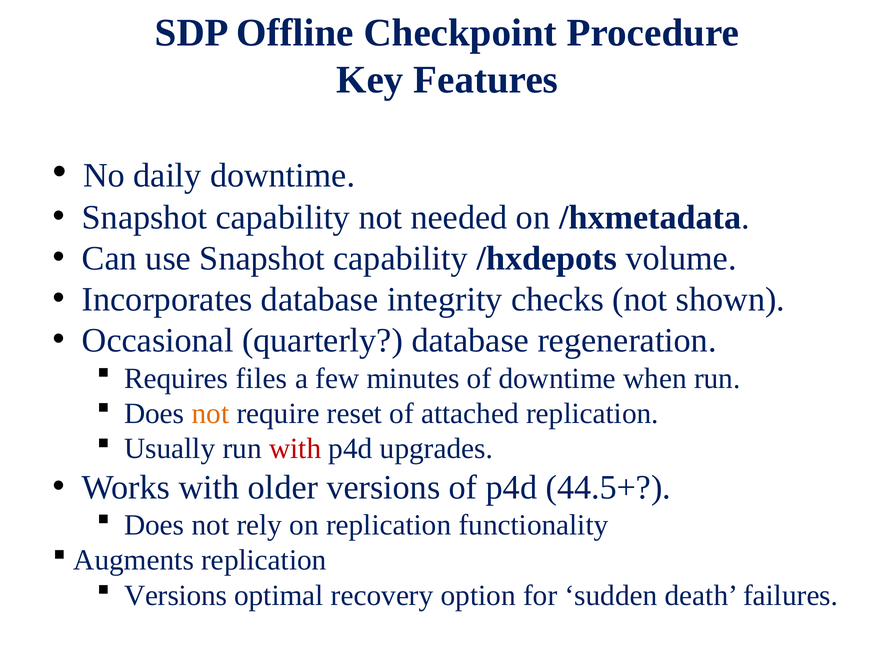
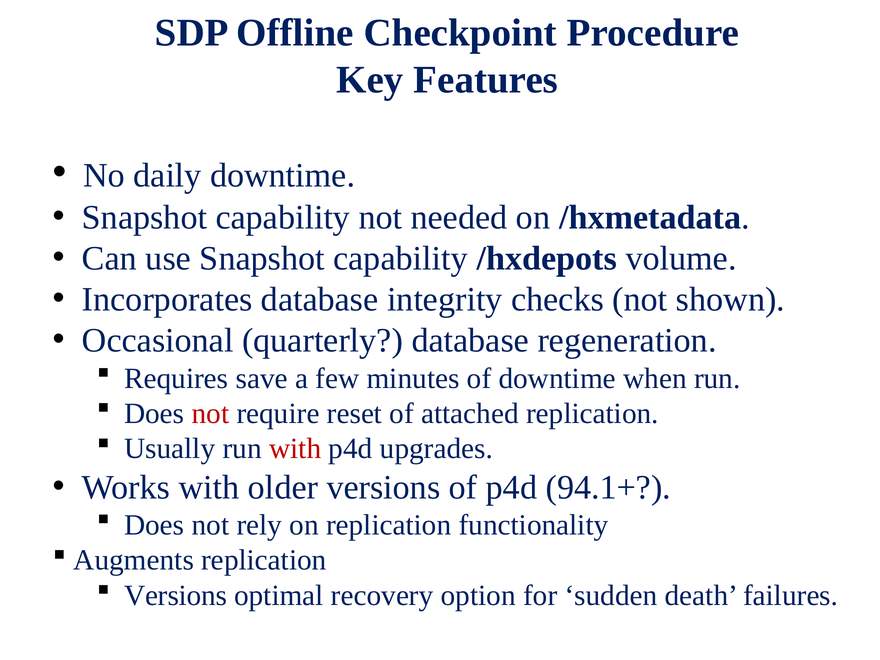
files: files -> save (262, 378)
not colour: orange -> red (210, 414)
44.5+: 44.5+ -> 94.1+ (608, 487)
